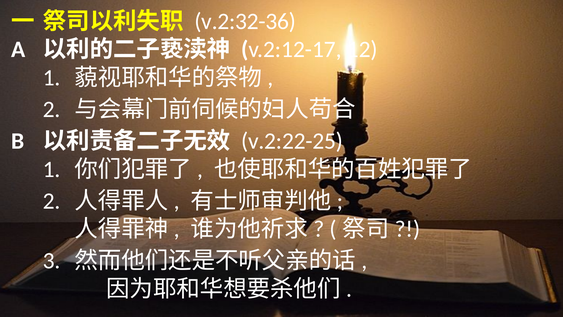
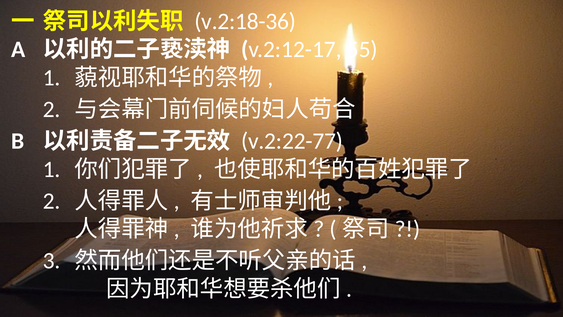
v.2:32-36: v.2:32-36 -> v.2:18-36 (245, 21)
12: 12 -> 55 (362, 49)
v.2:22-25: v.2:22-25 -> v.2:22-77 (292, 141)
